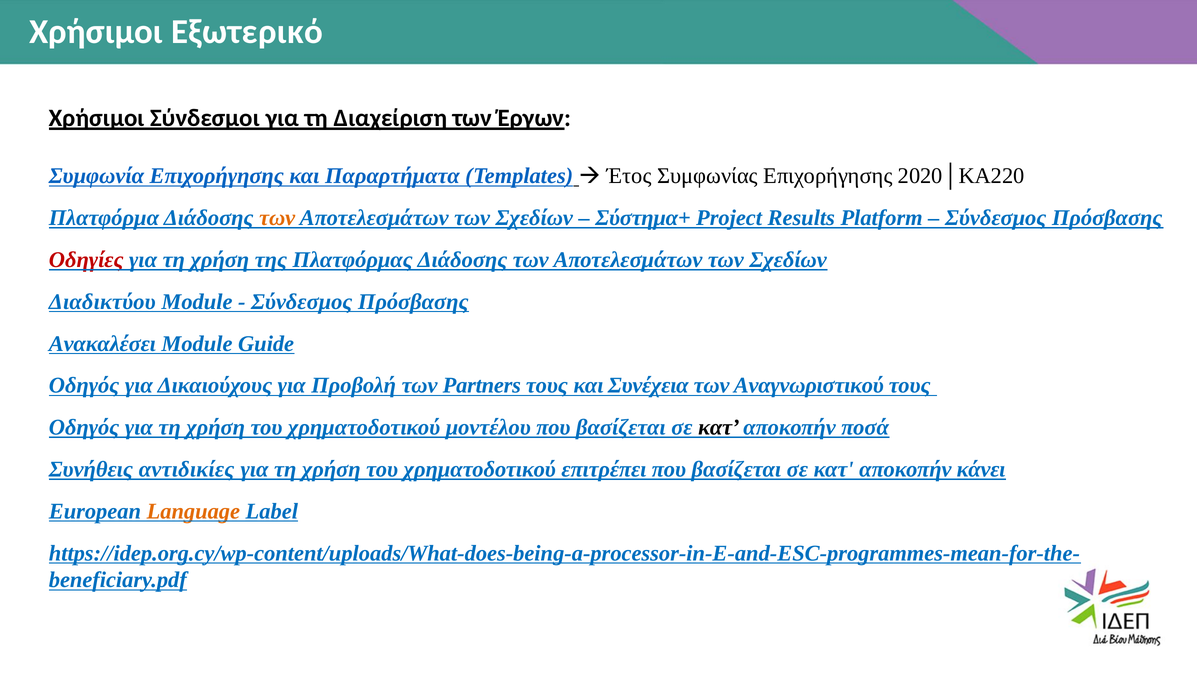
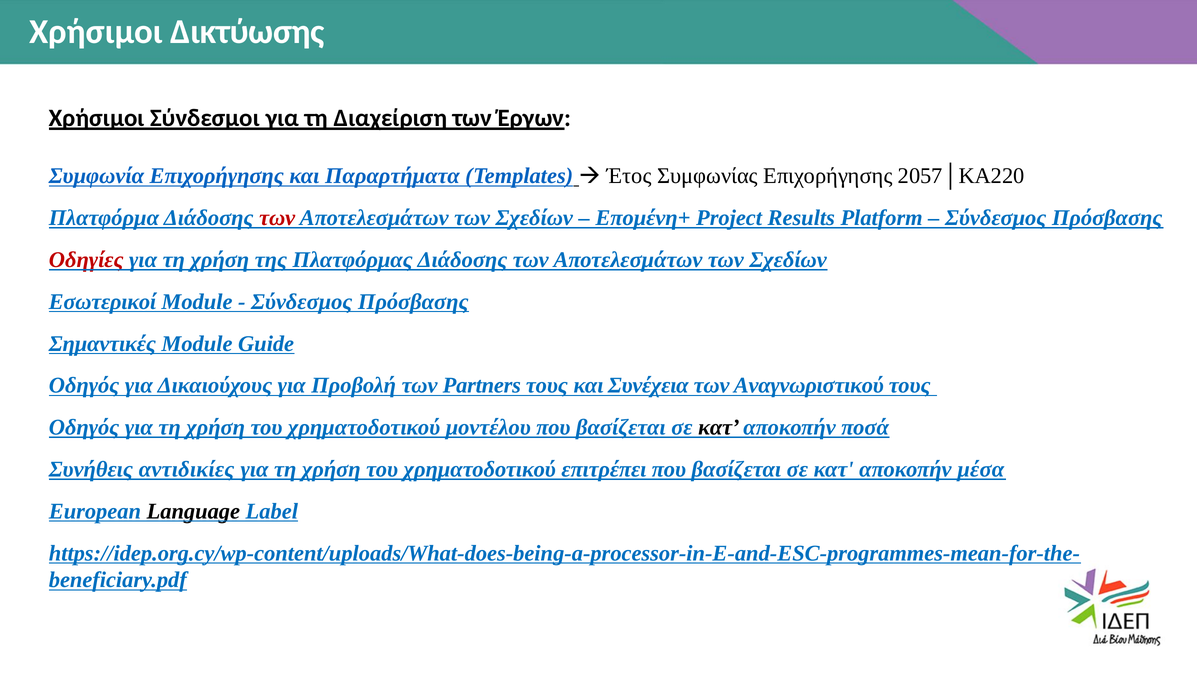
Εξωτερικό: Εξωτερικό -> Δικτύωσης (247, 32)
2020│ΚΑ220: 2020│ΚΑ220 -> 2057│ΚΑ220 (961, 176)
των colour: orange -> red (277, 218)
Σύστημα+: Σύστημα+ -> Επομένη+ (643, 218)
Διαδικτύου: Διαδικτύου -> Εσωτερικοί (102, 302)
Ανακαλέσει: Ανακαλέσει -> Σημαντικές (102, 344)
κάνει: κάνει -> μέσα (981, 470)
Language colour: orange -> black (193, 511)
